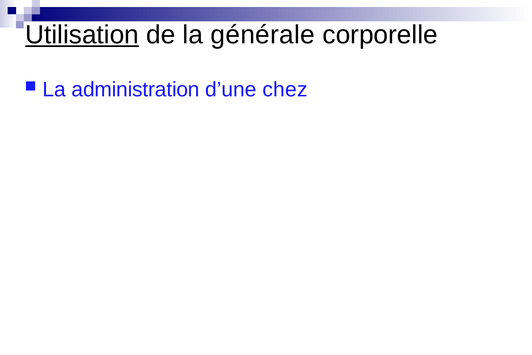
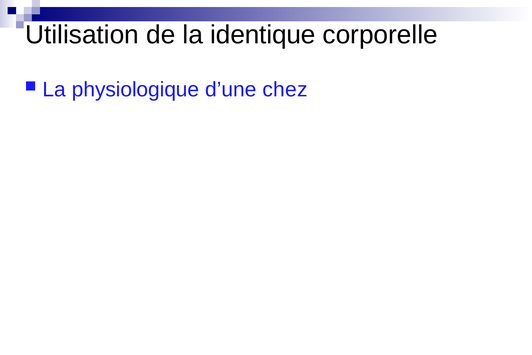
Utilisation underline: present -> none (82, 35)
générale: générale -> identique (263, 35)
administration: administration -> physiologique (136, 89)
